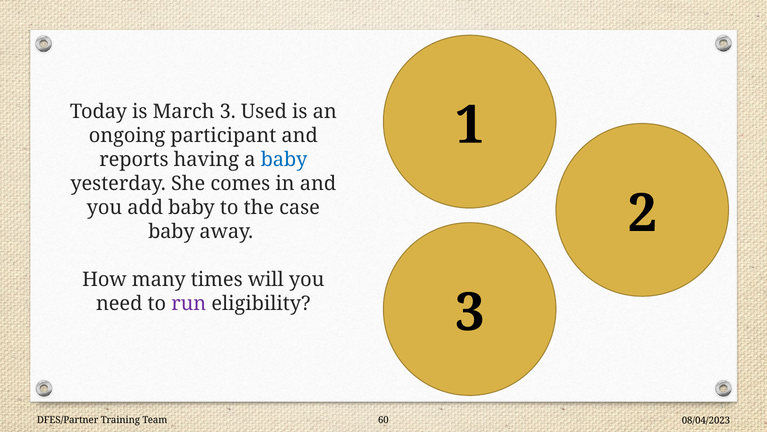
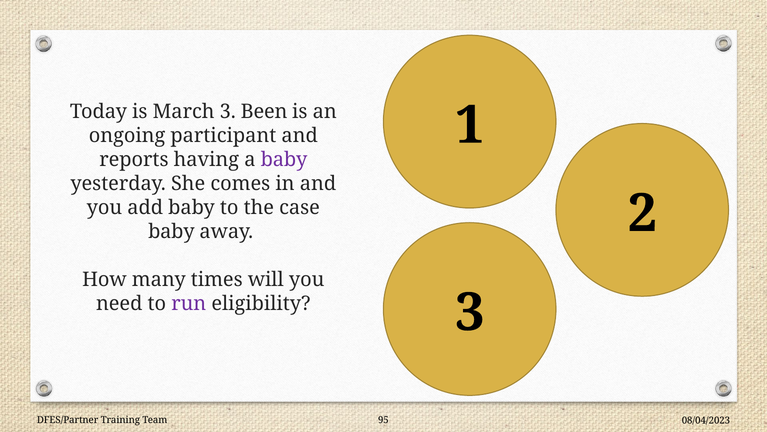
Used: Used -> Been (264, 111)
baby colour: blue -> purple (284, 159)
60: 60 -> 95 (383, 419)
